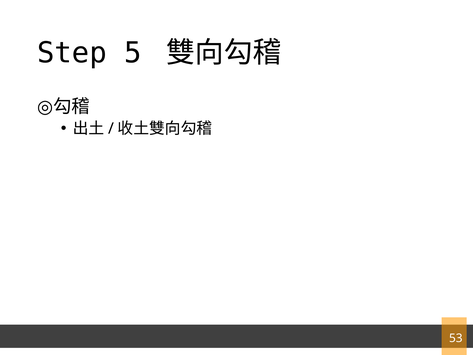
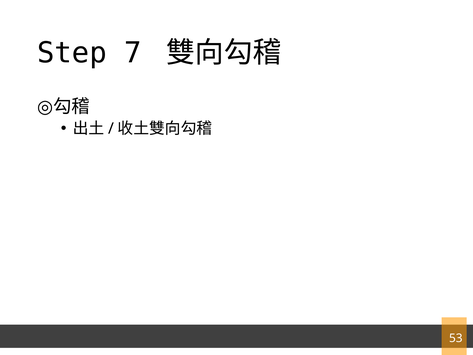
5: 5 -> 7 (133, 53)
